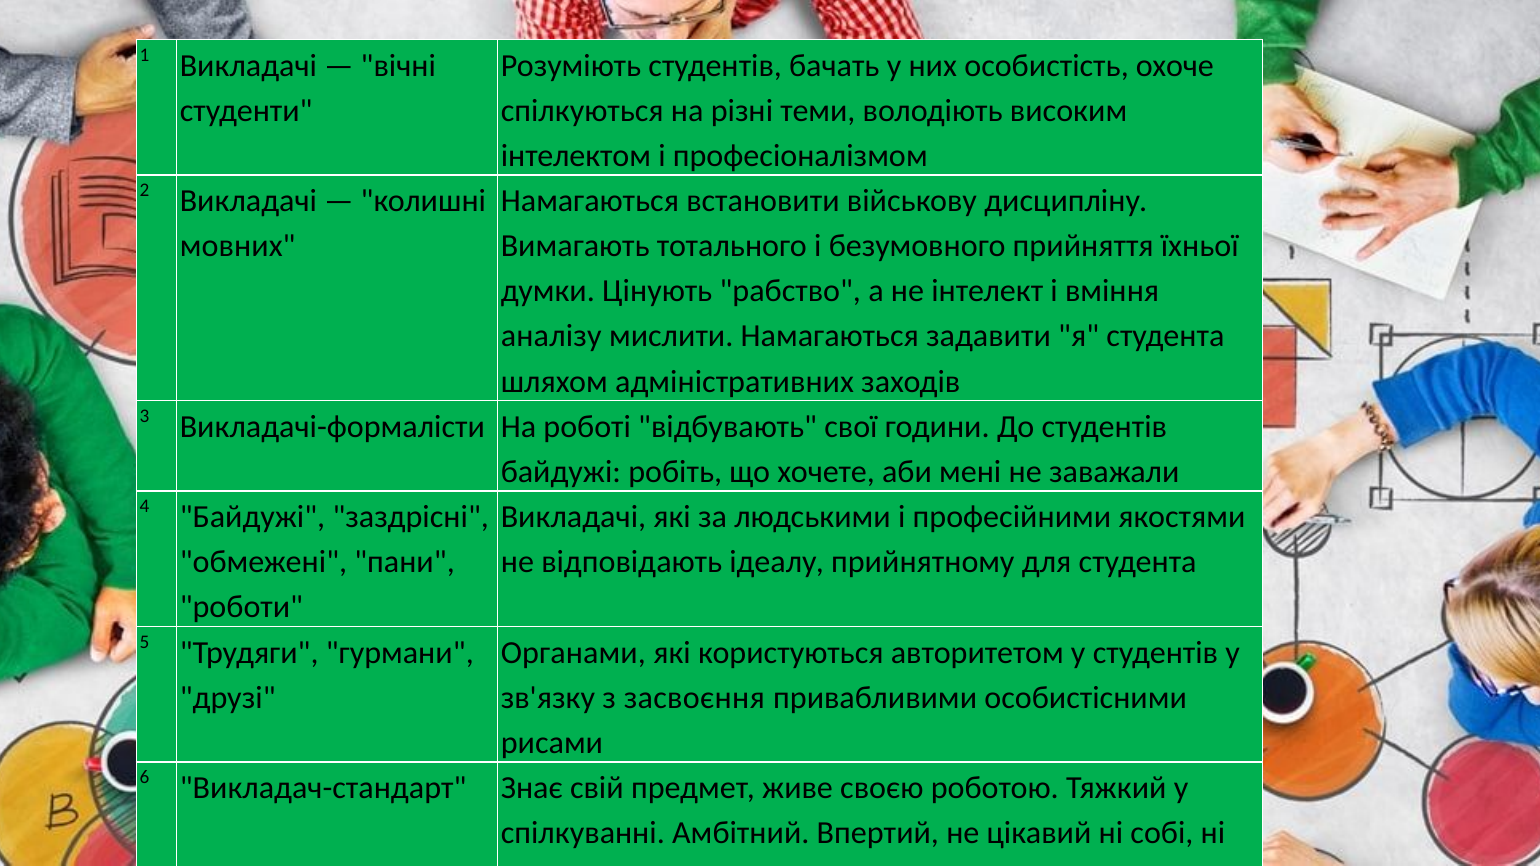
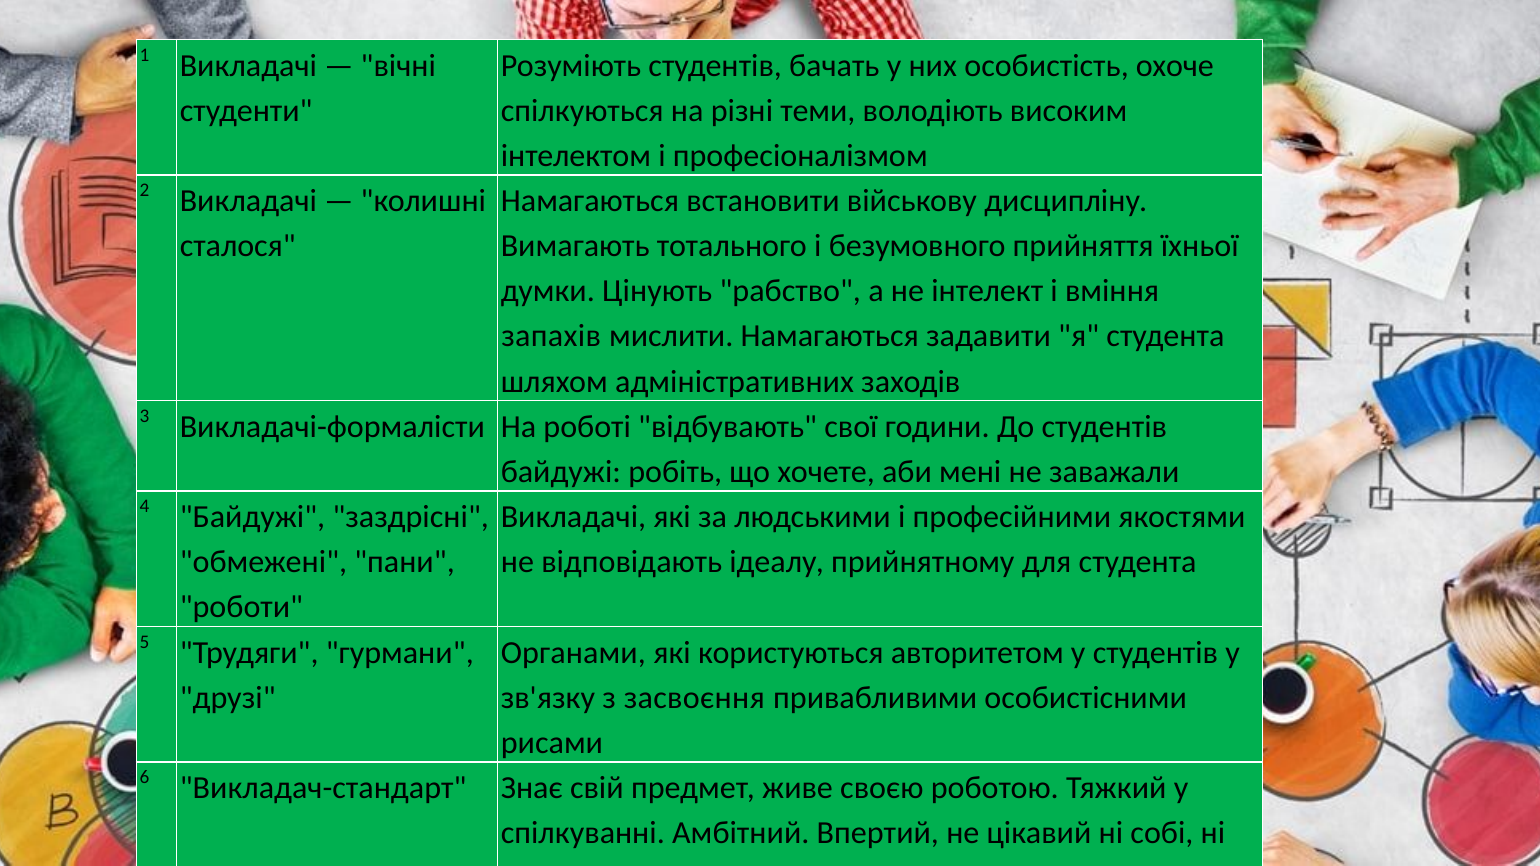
мовних: мовних -> сталося (238, 246)
аналізу: аналізу -> запахів (551, 336)
